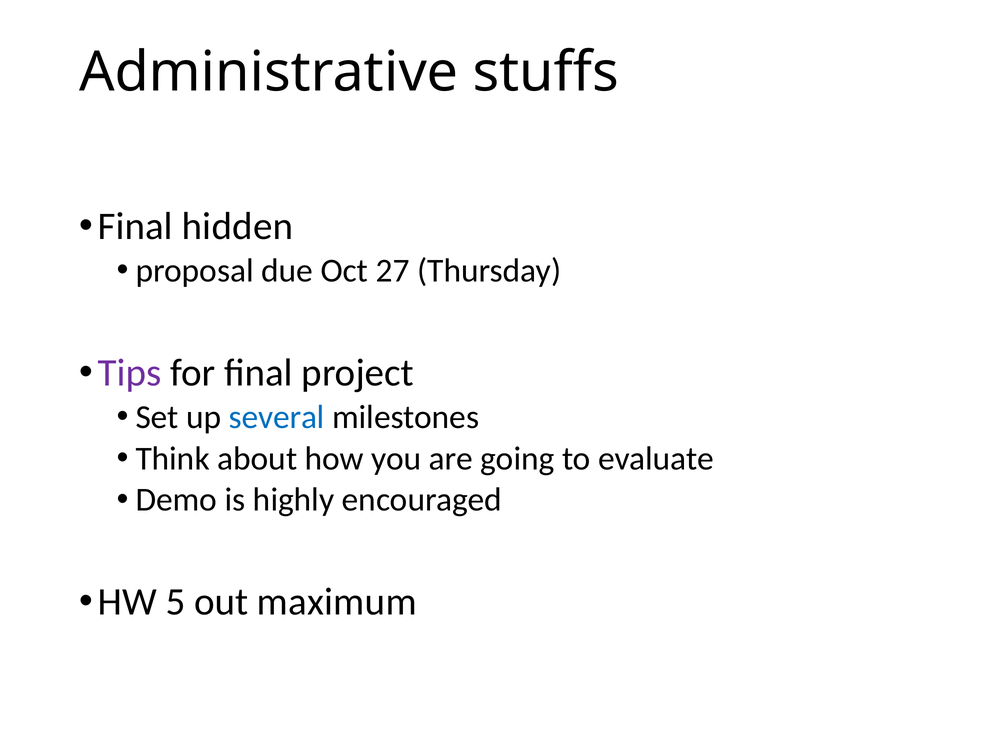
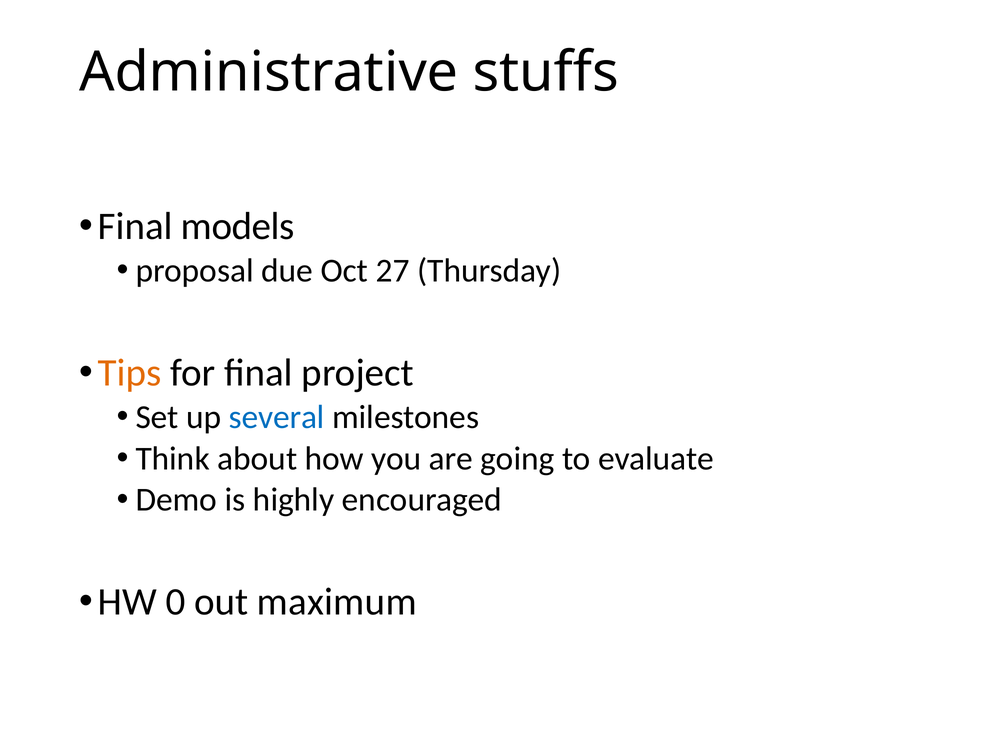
hidden: hidden -> models (238, 226)
Tips colour: purple -> orange (130, 373)
5: 5 -> 0 (176, 602)
